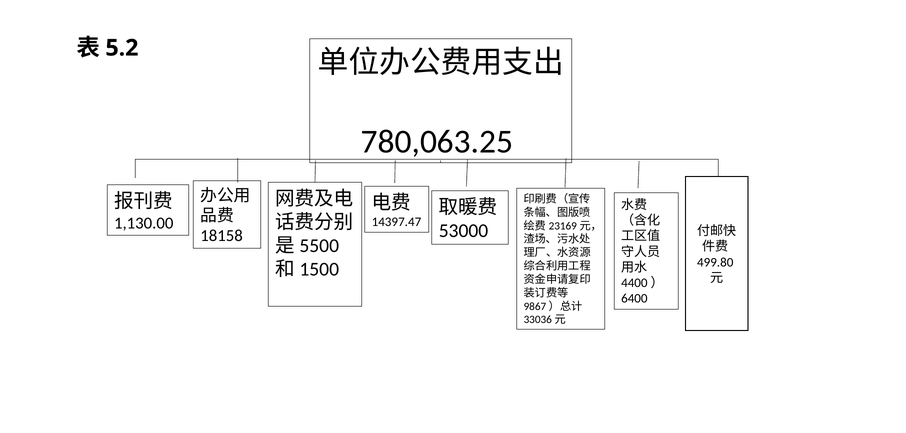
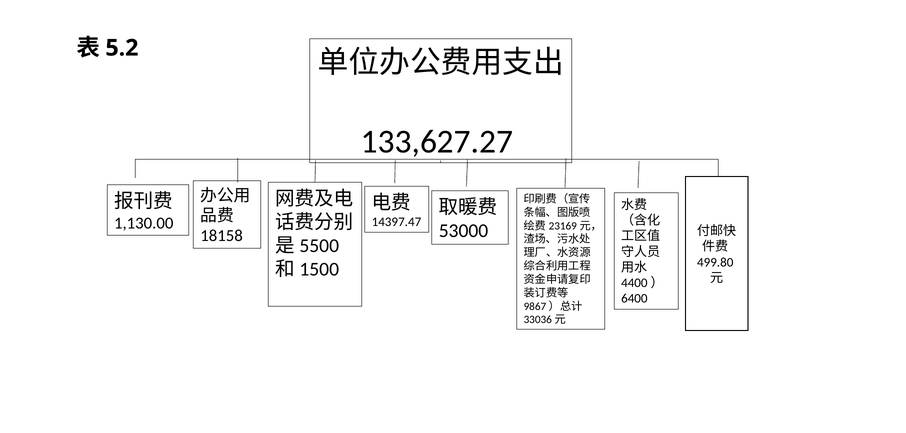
780,063.25: 780,063.25 -> 133,627.27 (437, 142)
